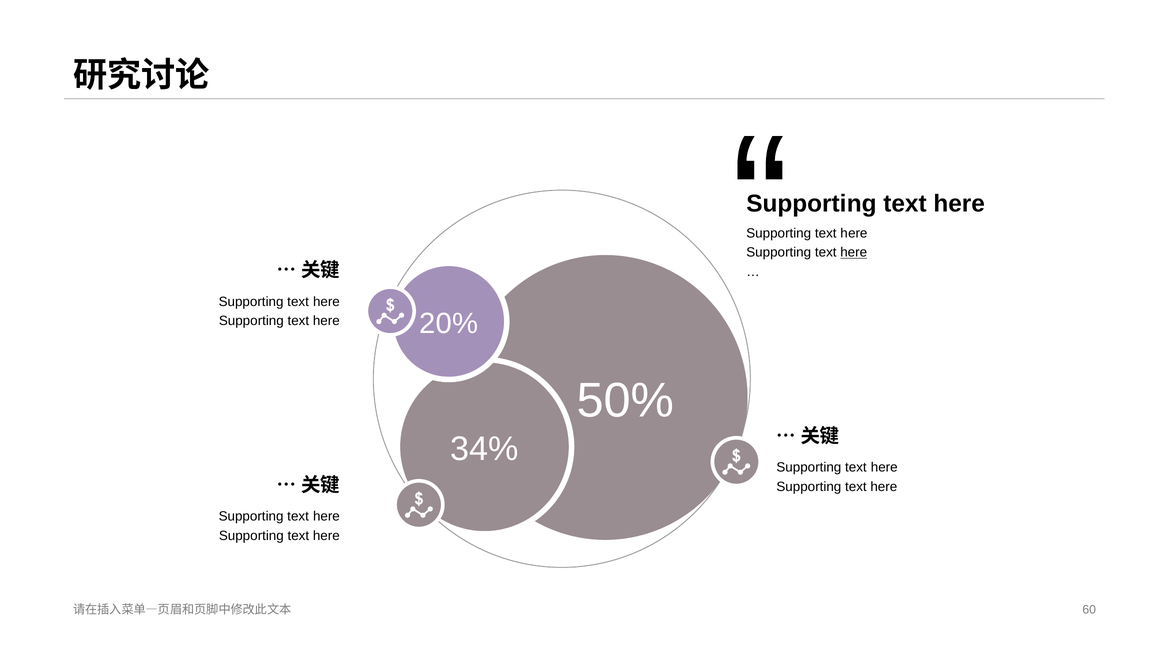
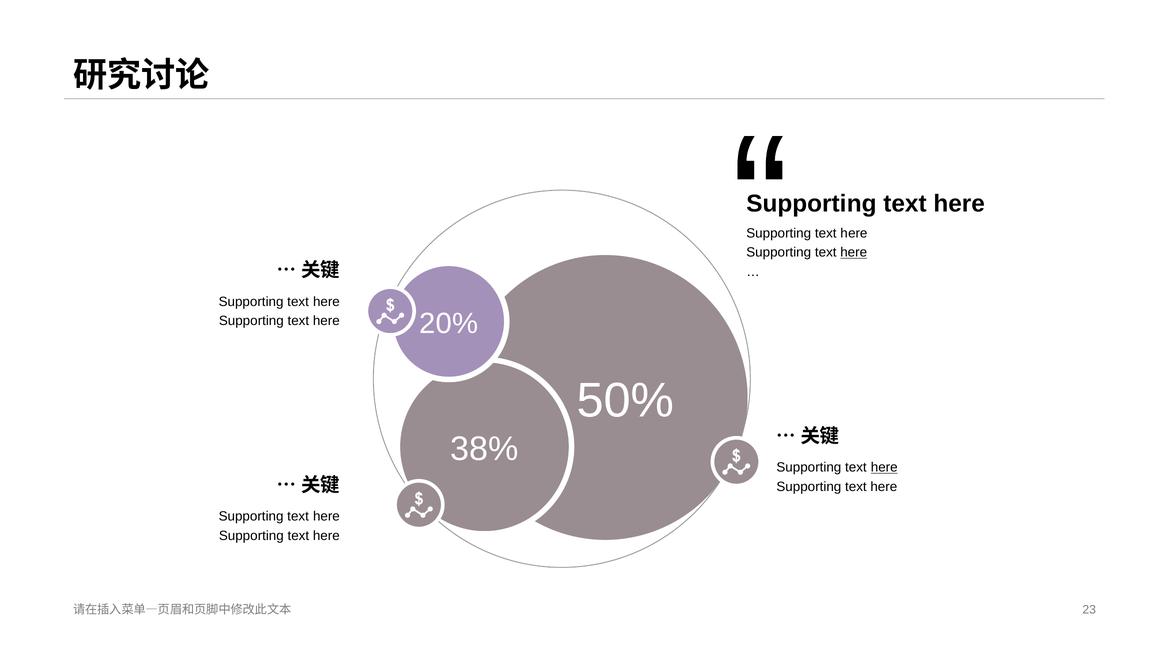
4%: 4% -> 8% (494, 449)
here underline: none -> present (884, 467)
60: 60 -> 23 (1089, 609)
